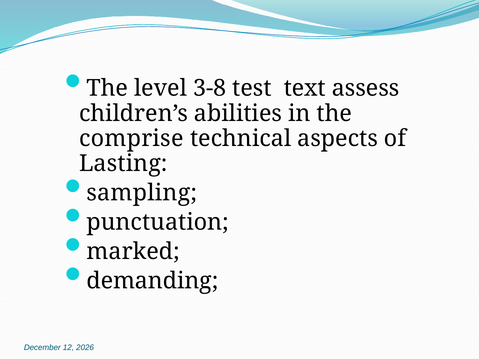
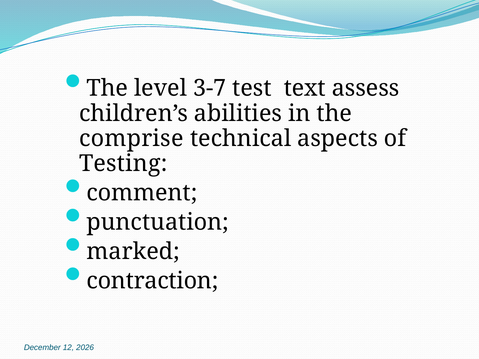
3-8: 3-8 -> 3-7 (210, 88)
Lasting: Lasting -> Testing (123, 164)
sampling: sampling -> comment (142, 193)
demanding: demanding -> contraction (152, 281)
